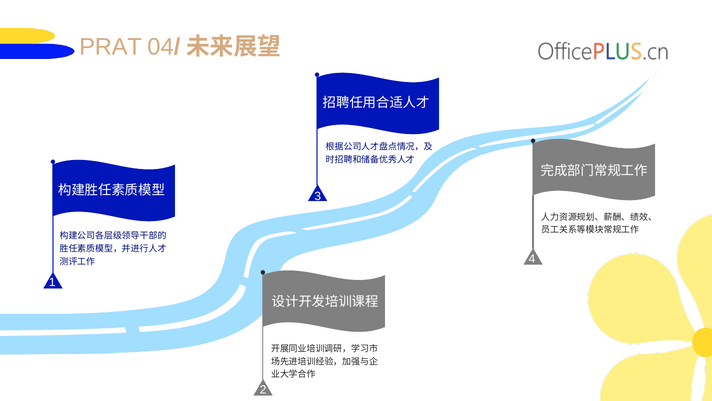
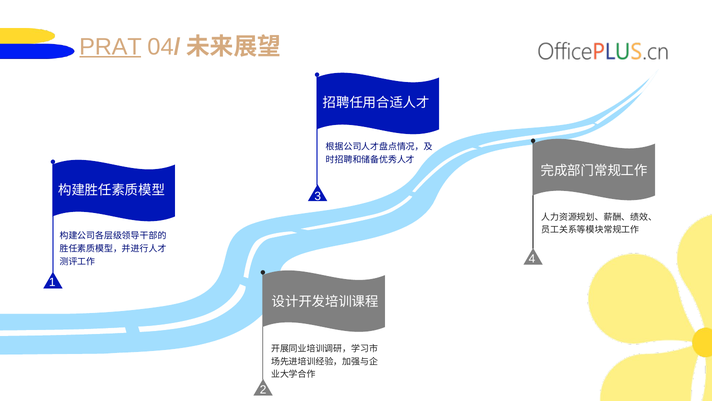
PRAT underline: none -> present (110, 47)
